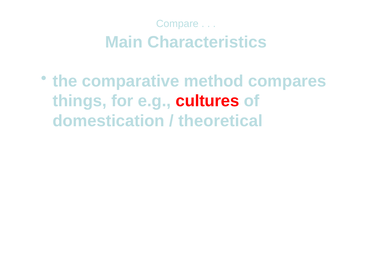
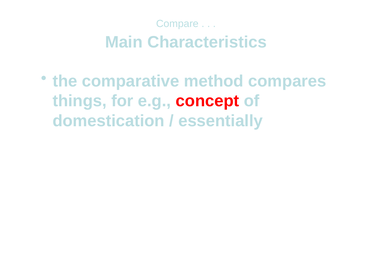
cultures: cultures -> concept (207, 101)
theoretical: theoretical -> essentially (221, 121)
